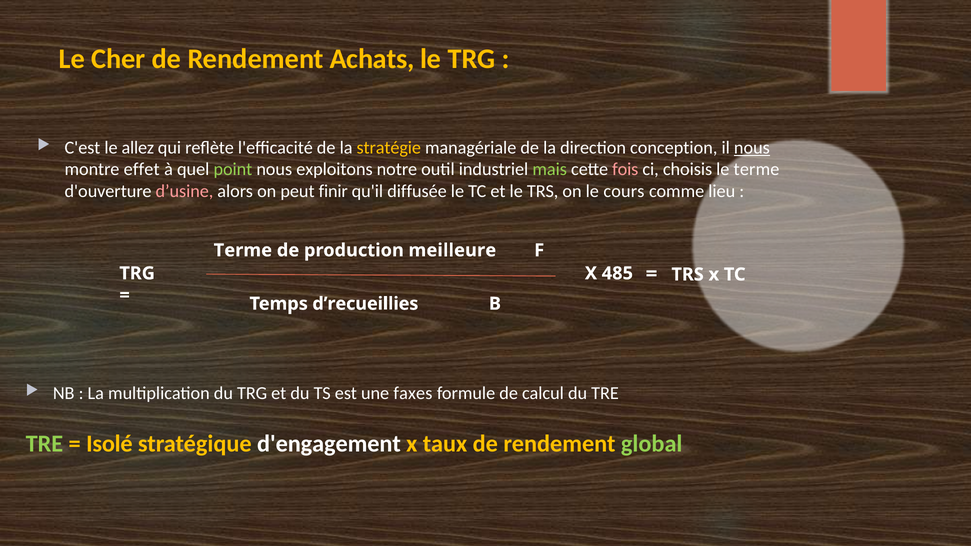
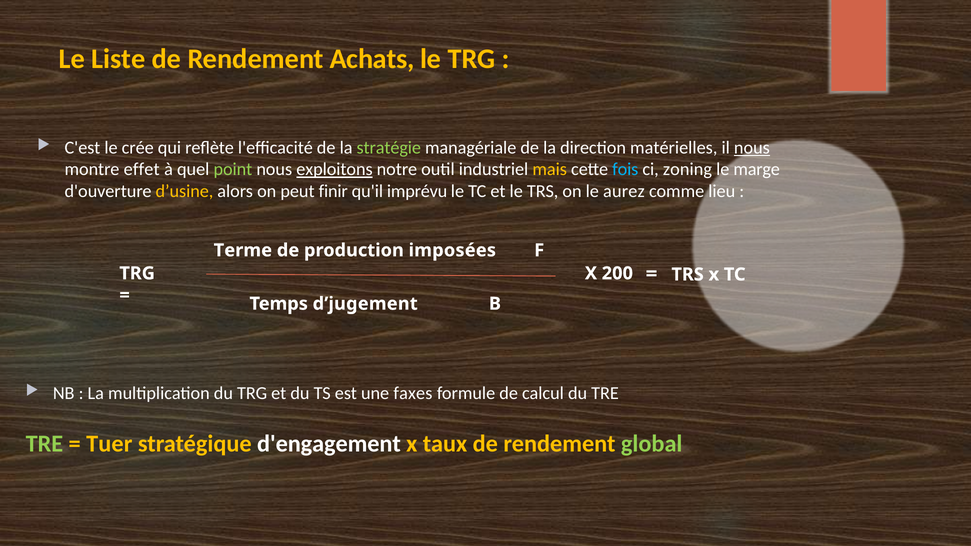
Cher: Cher -> Liste (118, 59)
allez: allez -> crée (138, 148)
stratégie colour: yellow -> light green (389, 148)
conception: conception -> matérielles (674, 148)
exploitons underline: none -> present (334, 170)
mais colour: light green -> yellow (550, 170)
fois colour: pink -> light blue (625, 170)
choisis: choisis -> zoning (687, 170)
le terme: terme -> marge (757, 170)
d’usine colour: pink -> yellow (184, 191)
diffusée: diffusée -> imprévu (417, 191)
cours: cours -> aurez (624, 191)
meilleure: meilleure -> imposées (452, 250)
485: 485 -> 200 (617, 273)
d’recueillies: d’recueillies -> d’jugement (365, 304)
Isolé: Isolé -> Tuer (109, 444)
